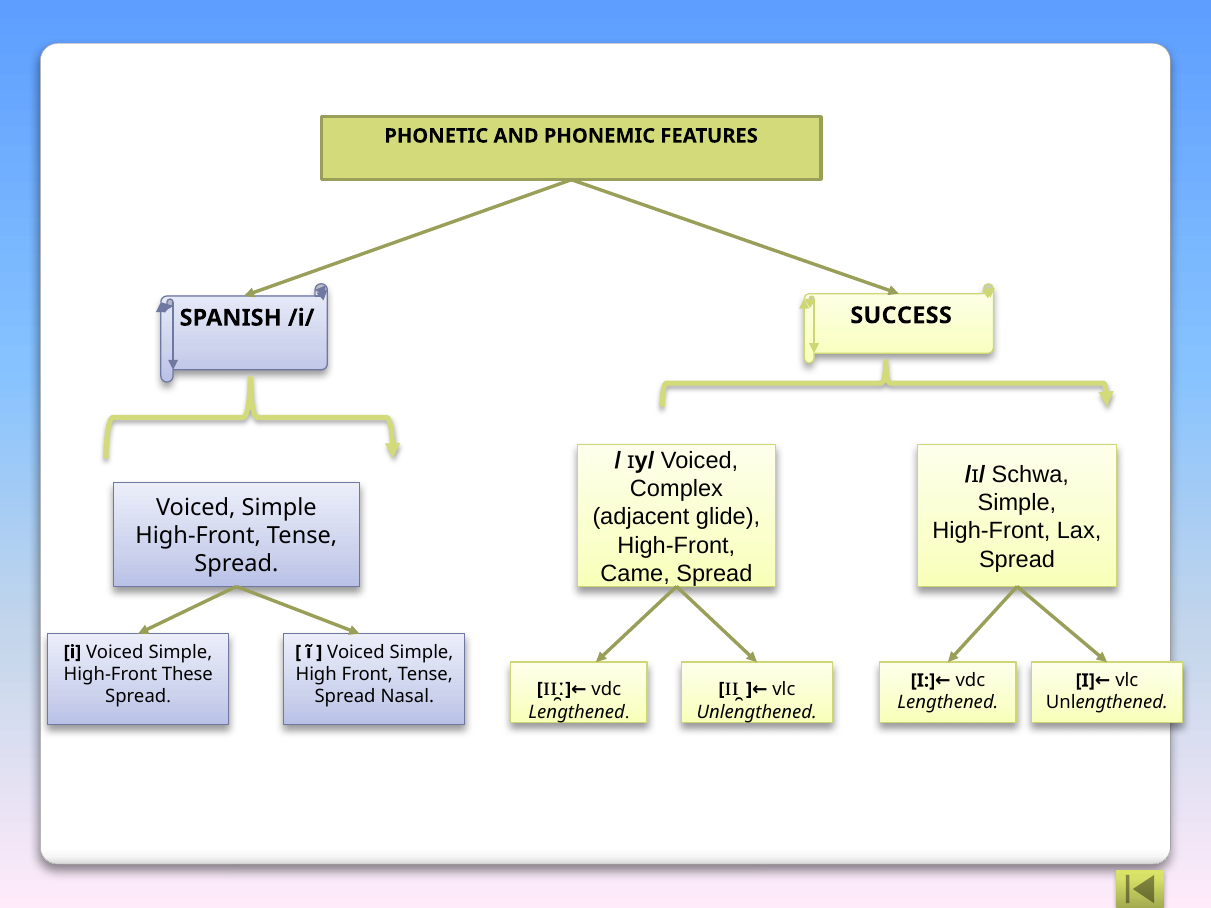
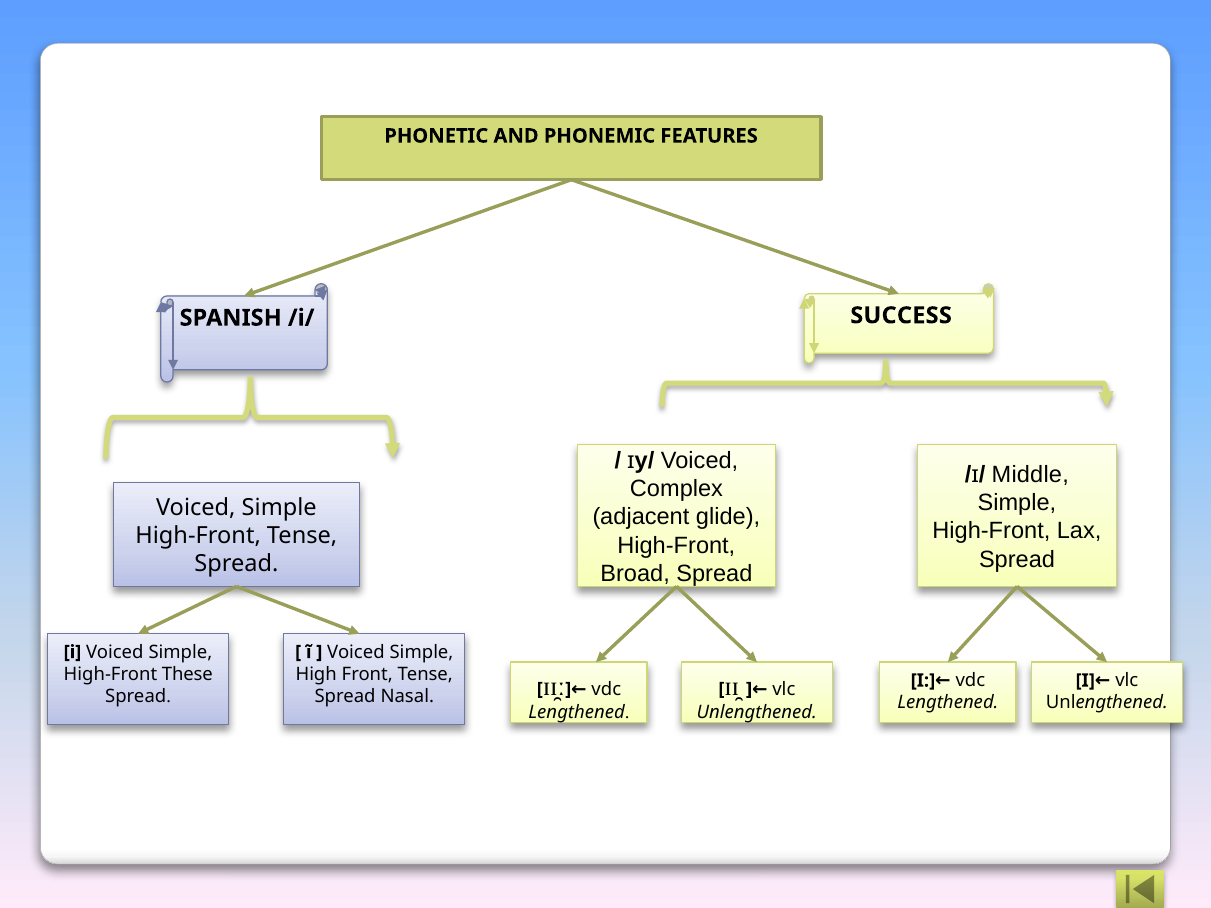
Schwa: Schwa -> Middle (1030, 475)
Came: Came -> Broad (635, 574)
